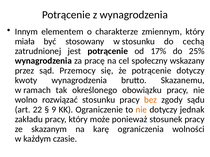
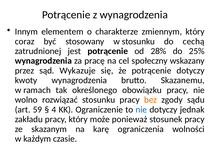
miała: miała -> coraz (25, 41)
17%: 17% -> 28% (158, 51)
Przemocy: Przemocy -> Wykazuje (78, 71)
22: 22 -> 59 (37, 110)
9: 9 -> 4 (54, 110)
nie colour: orange -> blue (141, 110)
